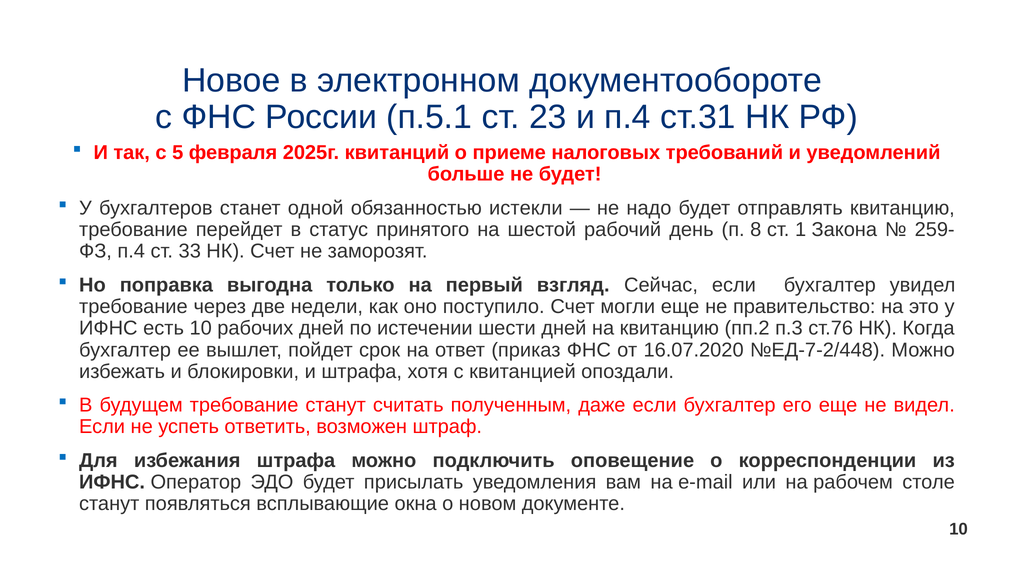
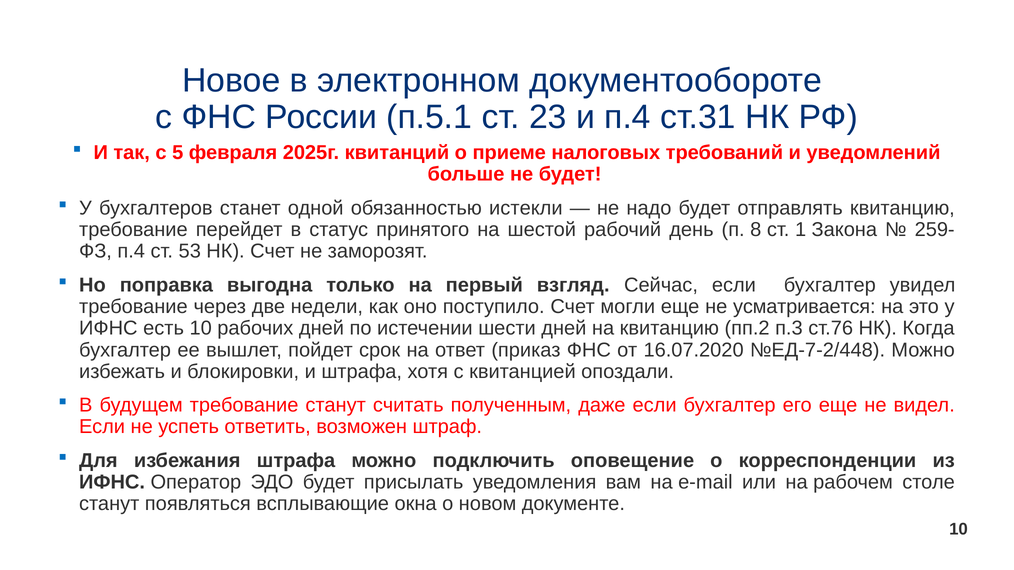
33: 33 -> 53 (190, 251)
правительство: правительство -> усматривается (804, 307)
